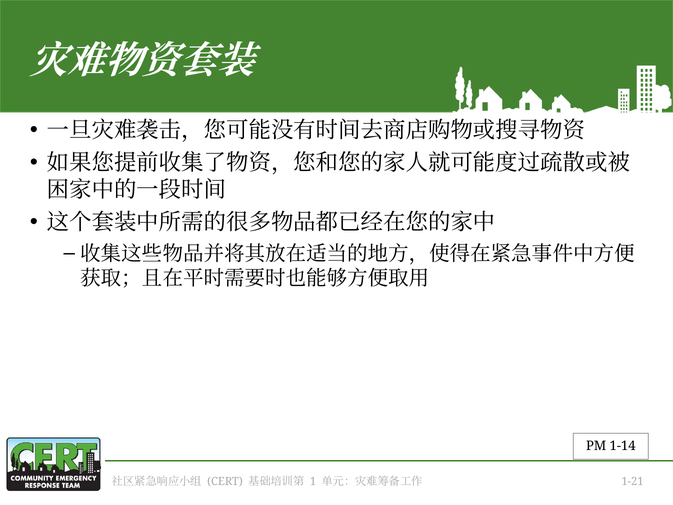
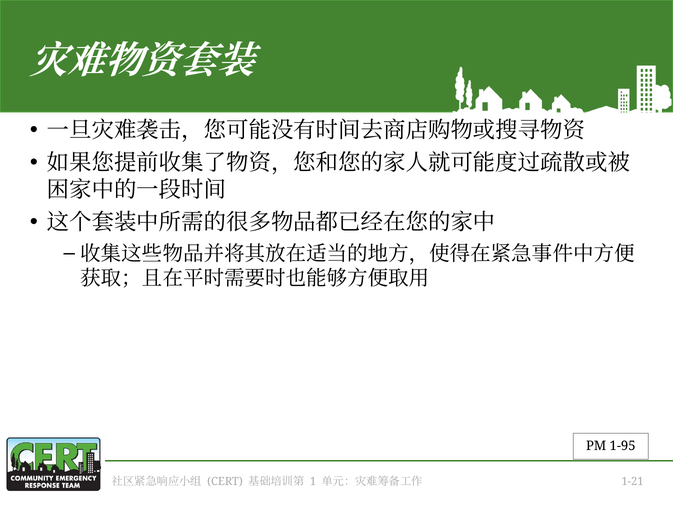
1-14: 1-14 -> 1-95 (623, 446)
